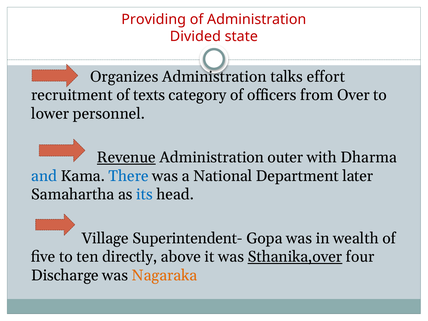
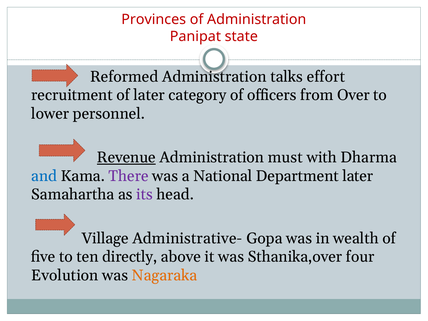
Providing: Providing -> Provinces (154, 19)
Divided: Divided -> Panipat (195, 37)
Organizes: Organizes -> Reformed (124, 77)
of texts: texts -> later (149, 95)
outer: outer -> must (285, 157)
There colour: blue -> purple (129, 176)
its colour: blue -> purple (145, 195)
Superintendent-: Superintendent- -> Administrative- (187, 238)
Sthanika,over underline: present -> none (295, 257)
Discharge: Discharge -> Evolution (65, 275)
